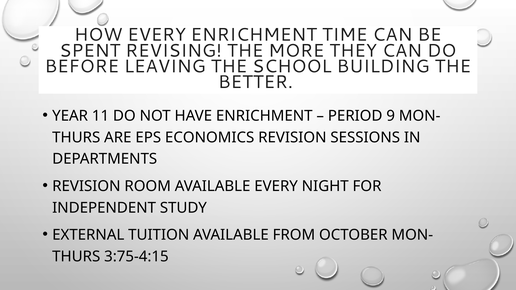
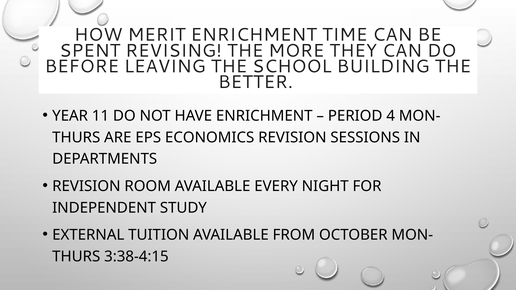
HOW EVERY: EVERY -> MERIT (157, 35)
9: 9 -> 4 (391, 116)
3:75-4:15: 3:75-4:15 -> 3:38-4:15 (136, 257)
